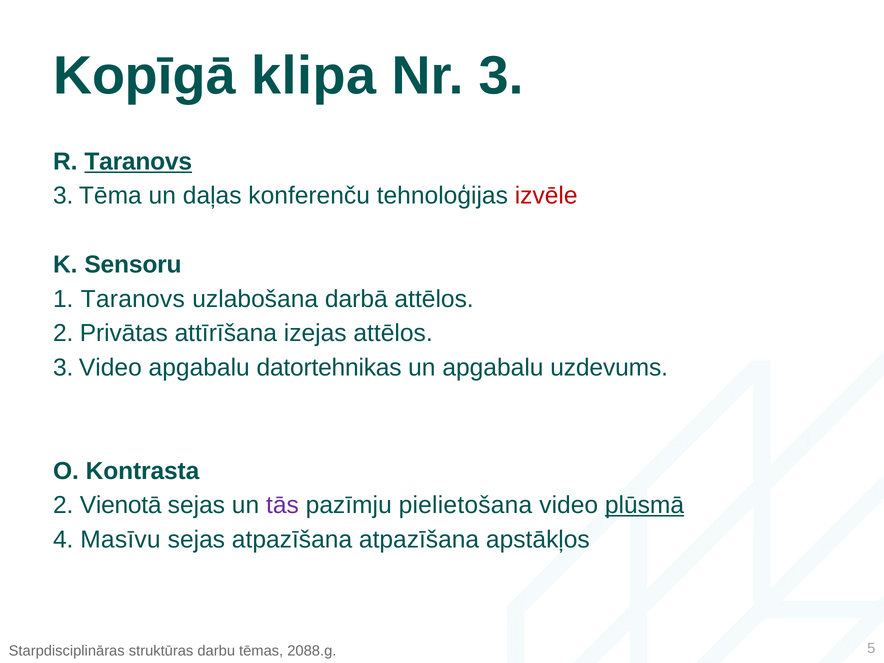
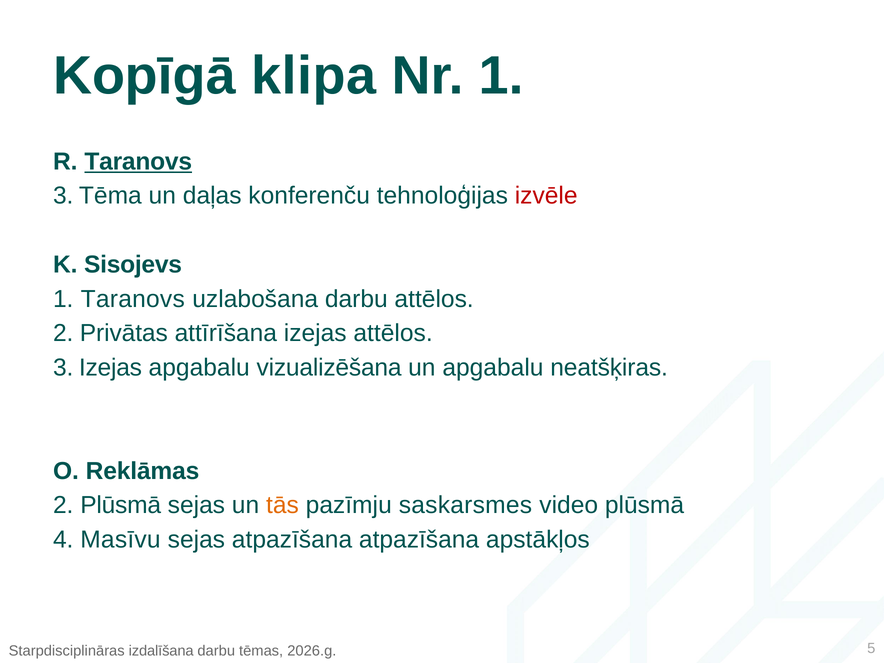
Nr 3: 3 -> 1 (501, 76)
Sensoru: Sensoru -> Sisojevs (133, 265)
uzlabošana darbā: darbā -> darbu (356, 299)
3 Video: Video -> Izejas (110, 368)
datortehnikas: datortehnikas -> vizualizēšana (329, 368)
uzdevums: uzdevums -> neatšķiras (609, 368)
Kontrasta: Kontrasta -> Reklāmas (143, 471)
2 Vienotā: Vienotā -> Plūsmā (121, 505)
tās colour: purple -> orange (282, 505)
pielietošana: pielietošana -> saskarsmes (465, 505)
plūsmā underline: present -> none (645, 505)
struktūras: struktūras -> izdalīšana (161, 651)
2088.g: 2088.g -> 2026.g (312, 651)
